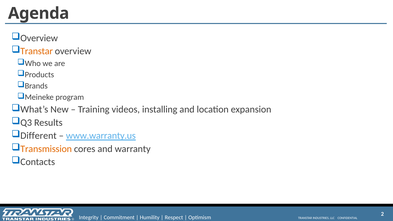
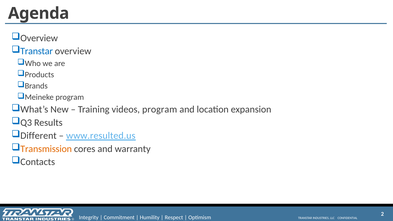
Transtar colour: orange -> blue (37, 51)
videos installing: installing -> program (160, 109)
www.warranty.us: www.warranty.us -> www.resulted.us (101, 136)
